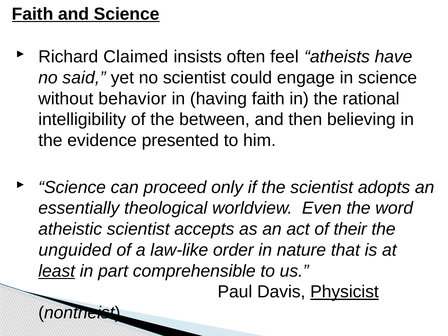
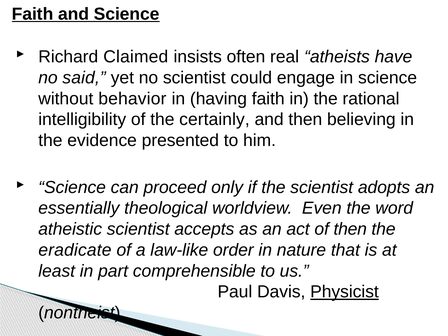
feel: feel -> real (285, 57)
between: between -> certainly (214, 120)
of their: their -> then (350, 229)
unguided: unguided -> eradicate (75, 250)
least underline: present -> none (57, 271)
